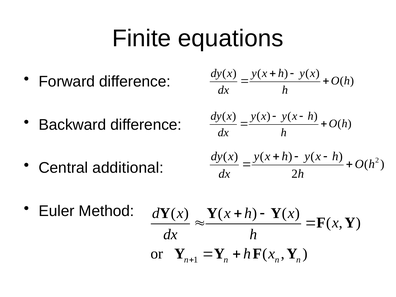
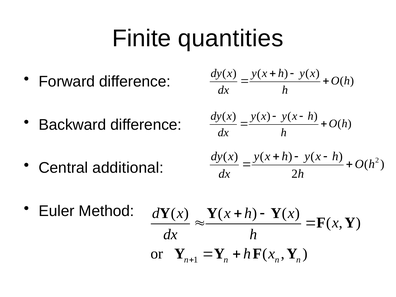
equations: equations -> quantities (231, 38)
